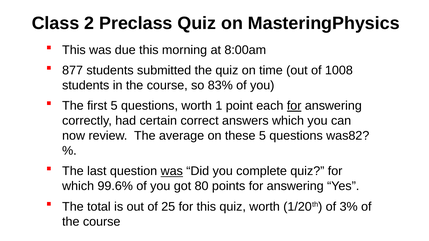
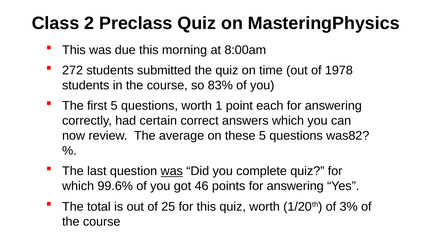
877: 877 -> 272 (73, 71)
1008: 1008 -> 1978 (339, 71)
for underline: present -> none (294, 106)
80: 80 -> 46 (202, 186)
